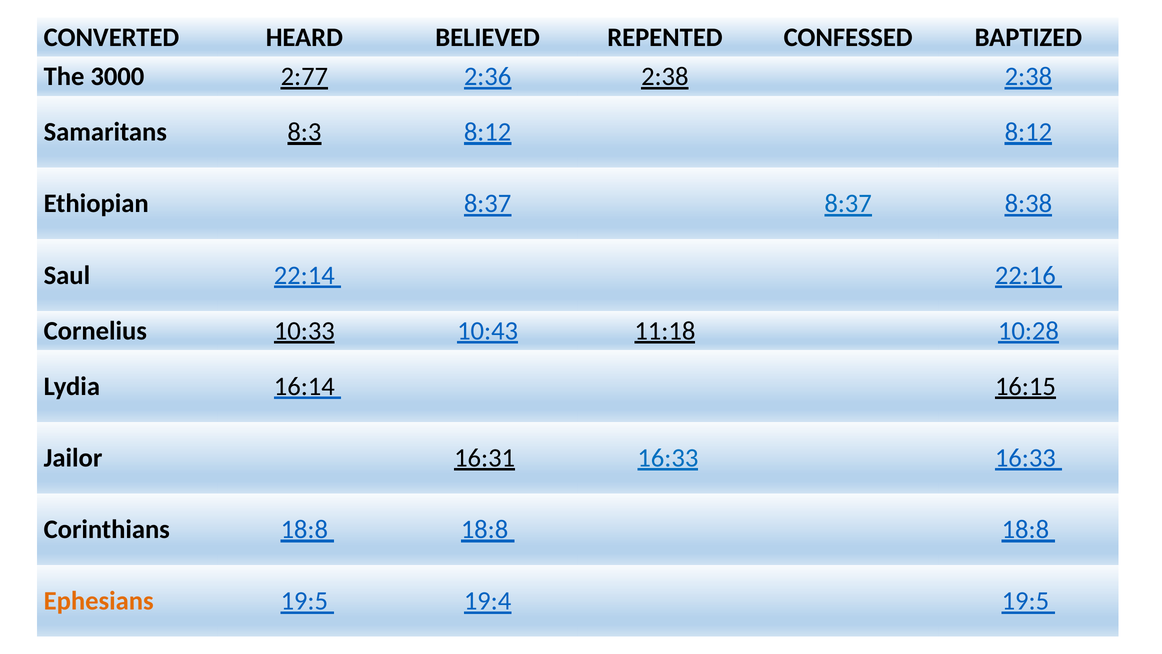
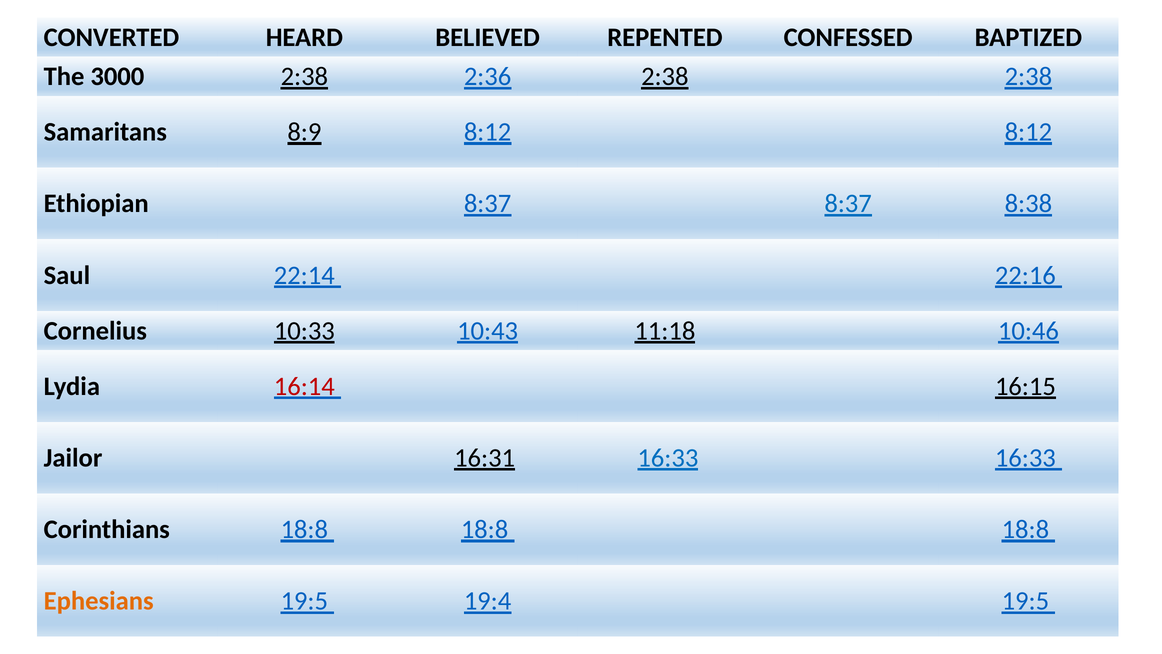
3000 2:77: 2:77 -> 2:38 (304, 77)
8:3: 8:3 -> 8:9 (304, 132)
10:28: 10:28 -> 10:46 (1028, 331)
16:14 colour: black -> red (304, 386)
